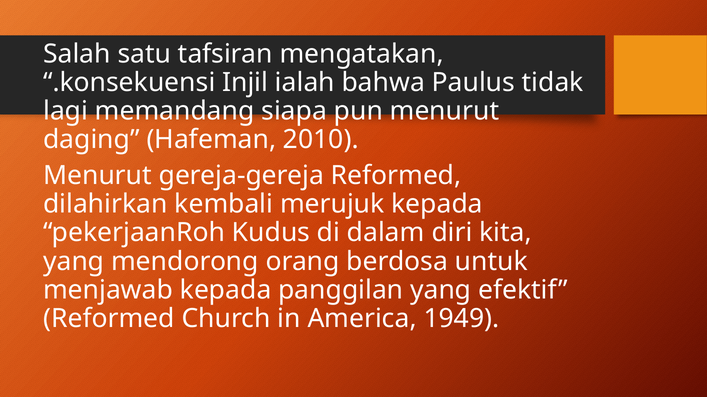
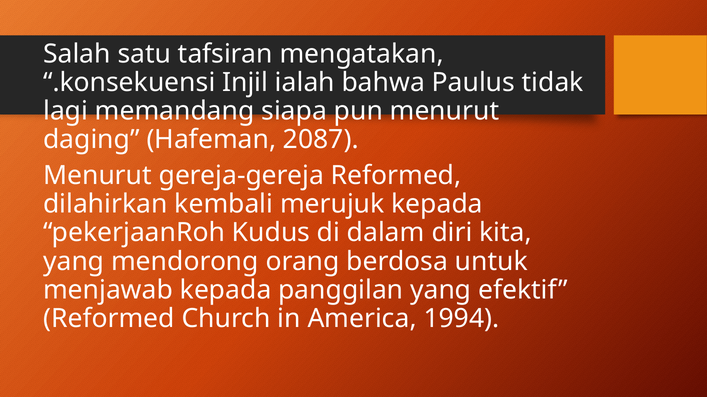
2010: 2010 -> 2087 (321, 140)
1949: 1949 -> 1994 (461, 319)
